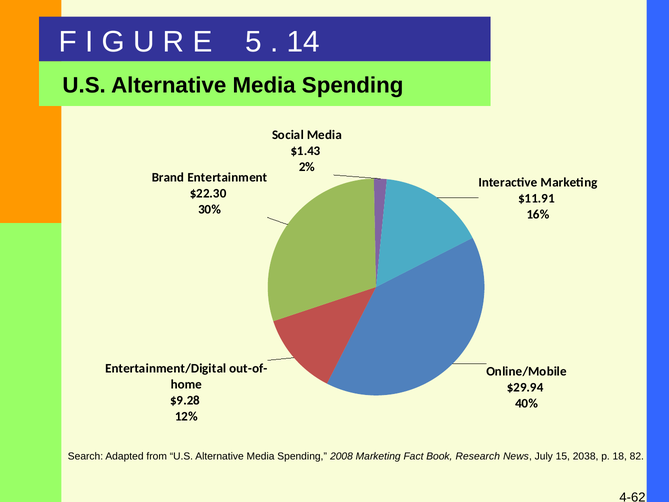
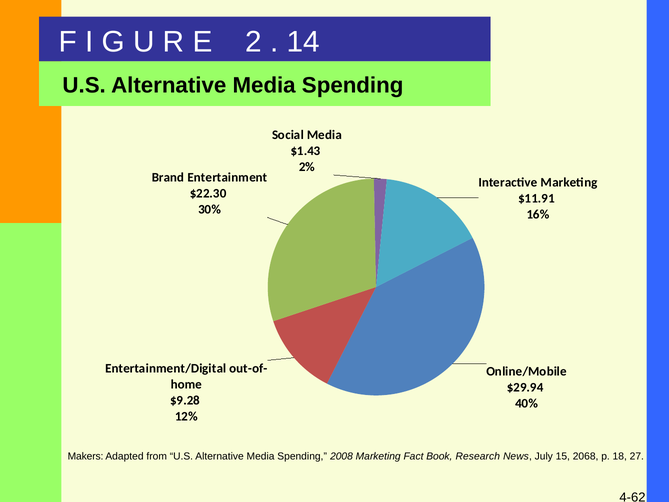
5: 5 -> 2 (254, 42)
Search: Search -> Makers (86, 456)
2038: 2038 -> 2068 (586, 456)
82: 82 -> 27 (637, 456)
